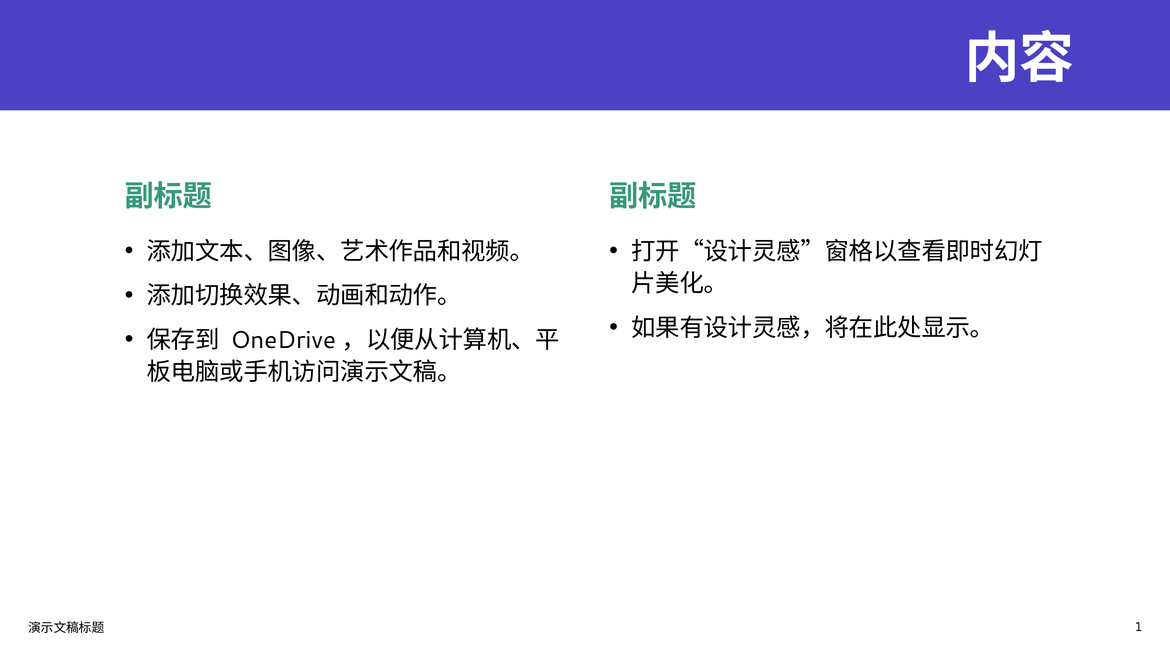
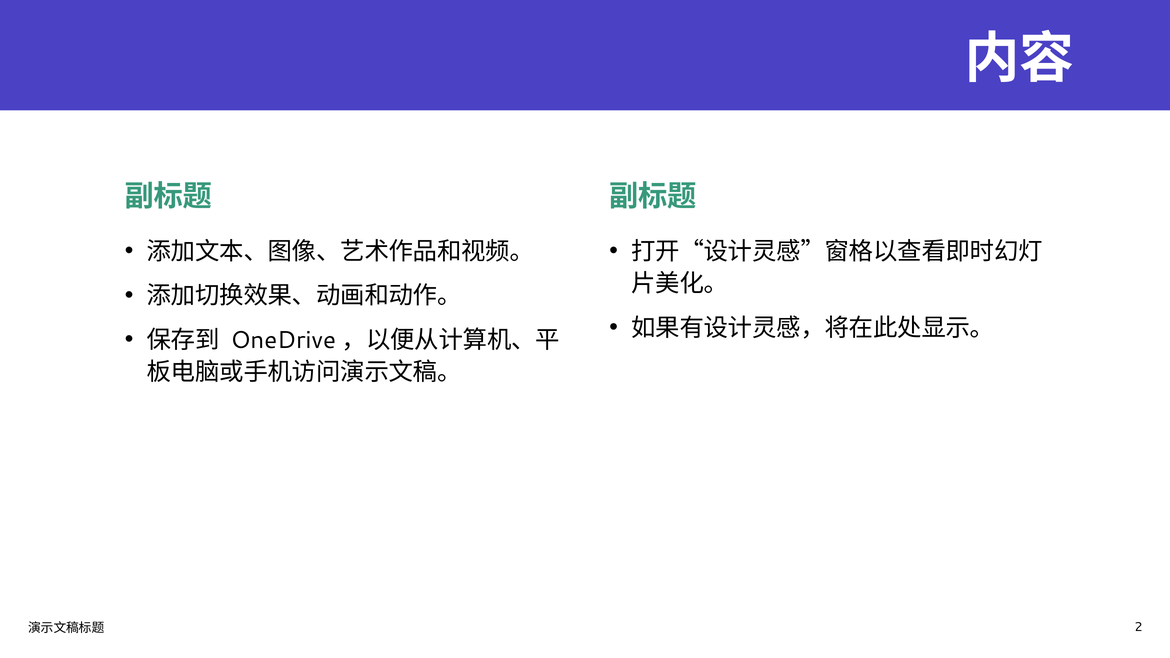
1: 1 -> 2 (1139, 627)
